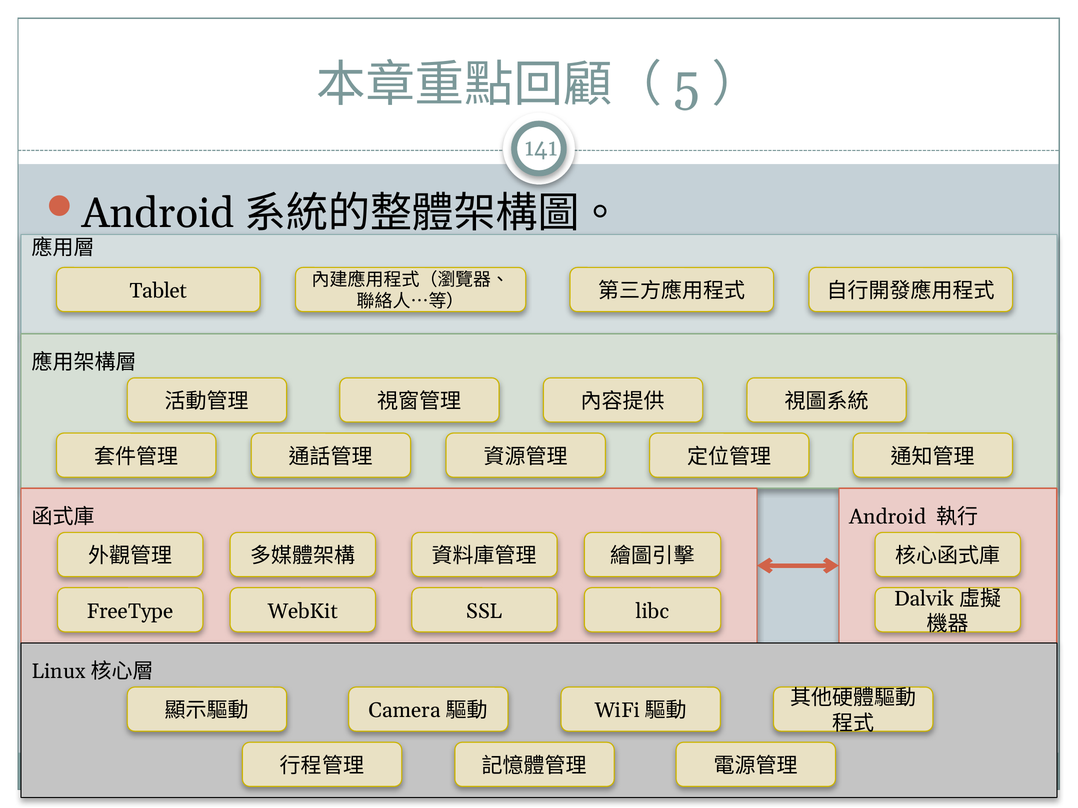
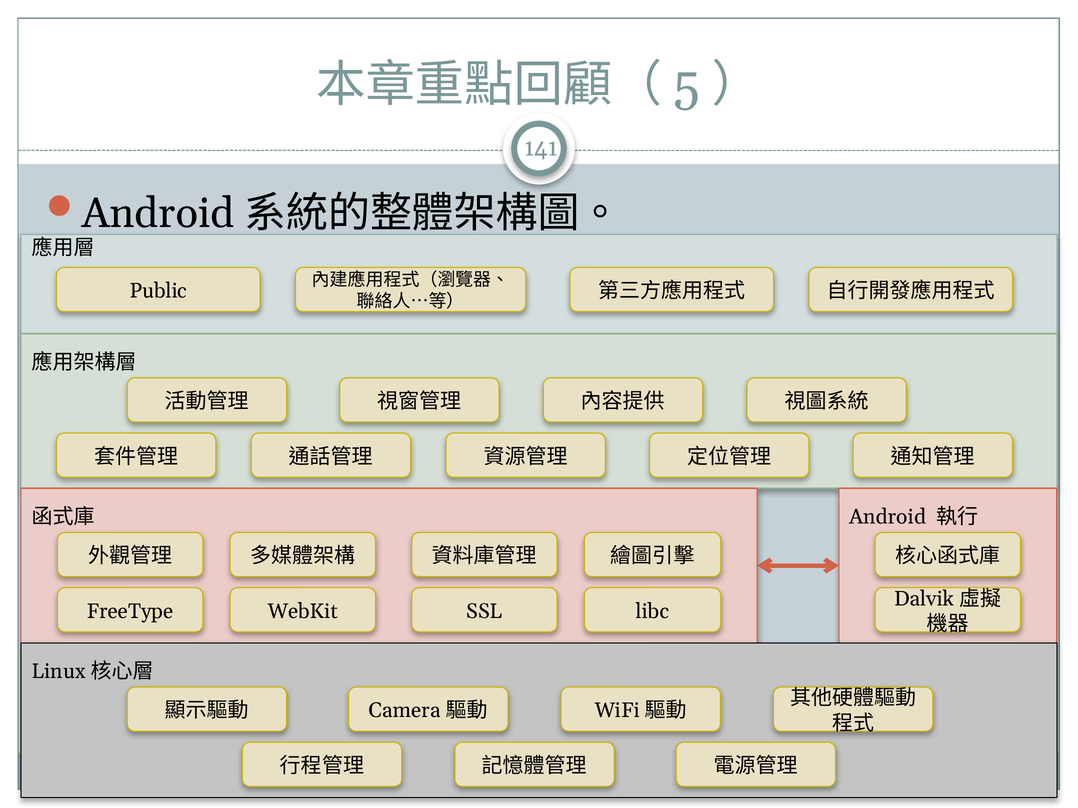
Tablet: Tablet -> Public (158, 291)
